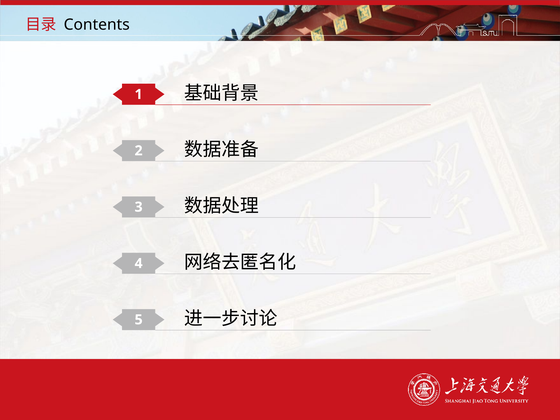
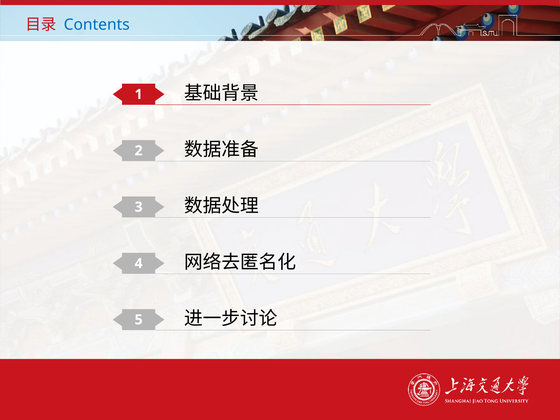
Contents colour: black -> blue (97, 25)
